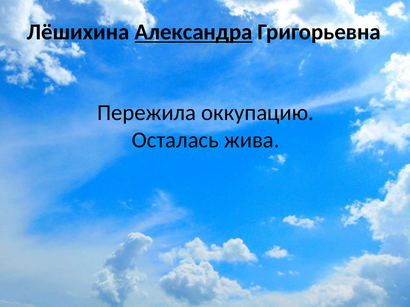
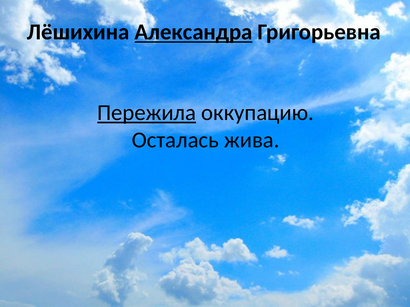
Пережила underline: none -> present (147, 113)
